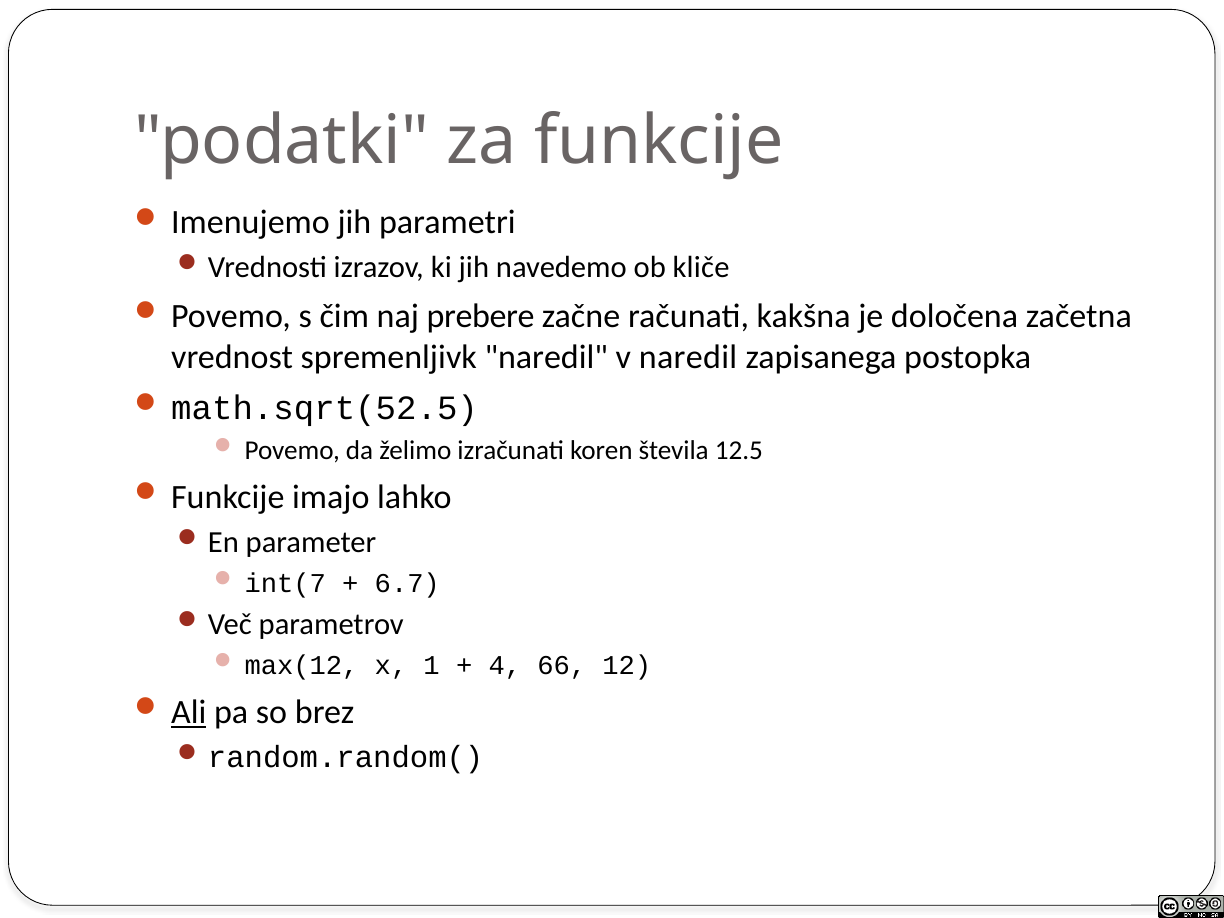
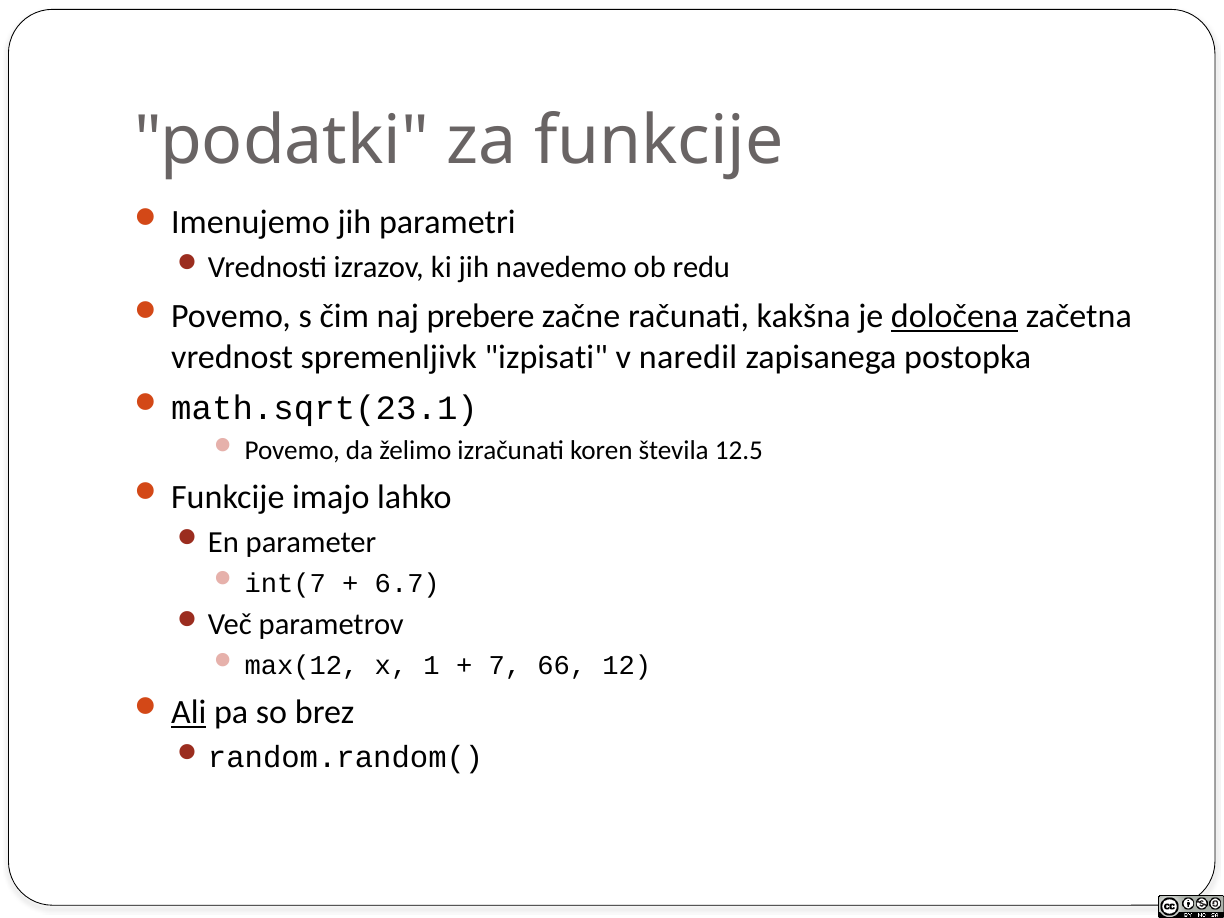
kliče: kliče -> redu (701, 268)
določena underline: none -> present (955, 316)
spremenljivk naredil: naredil -> izpisati (546, 357)
math.sqrt(52.5: math.sqrt(52.5 -> math.sqrt(23.1 (325, 408)
4: 4 -> 7 (505, 665)
